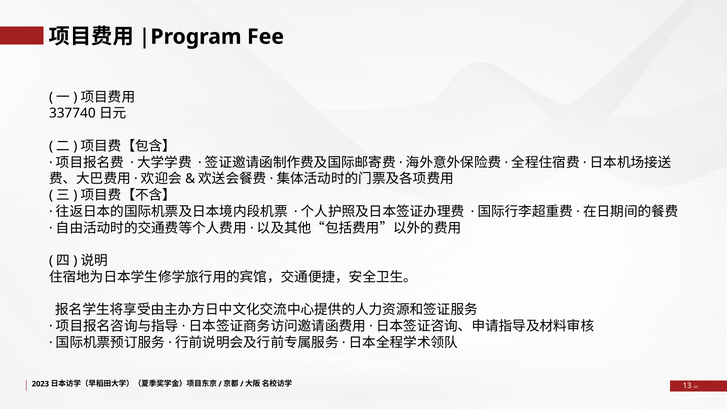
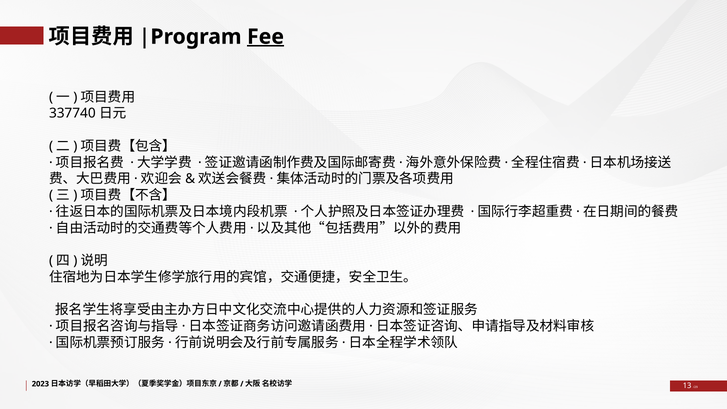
Fee underline: none -> present (265, 37)
